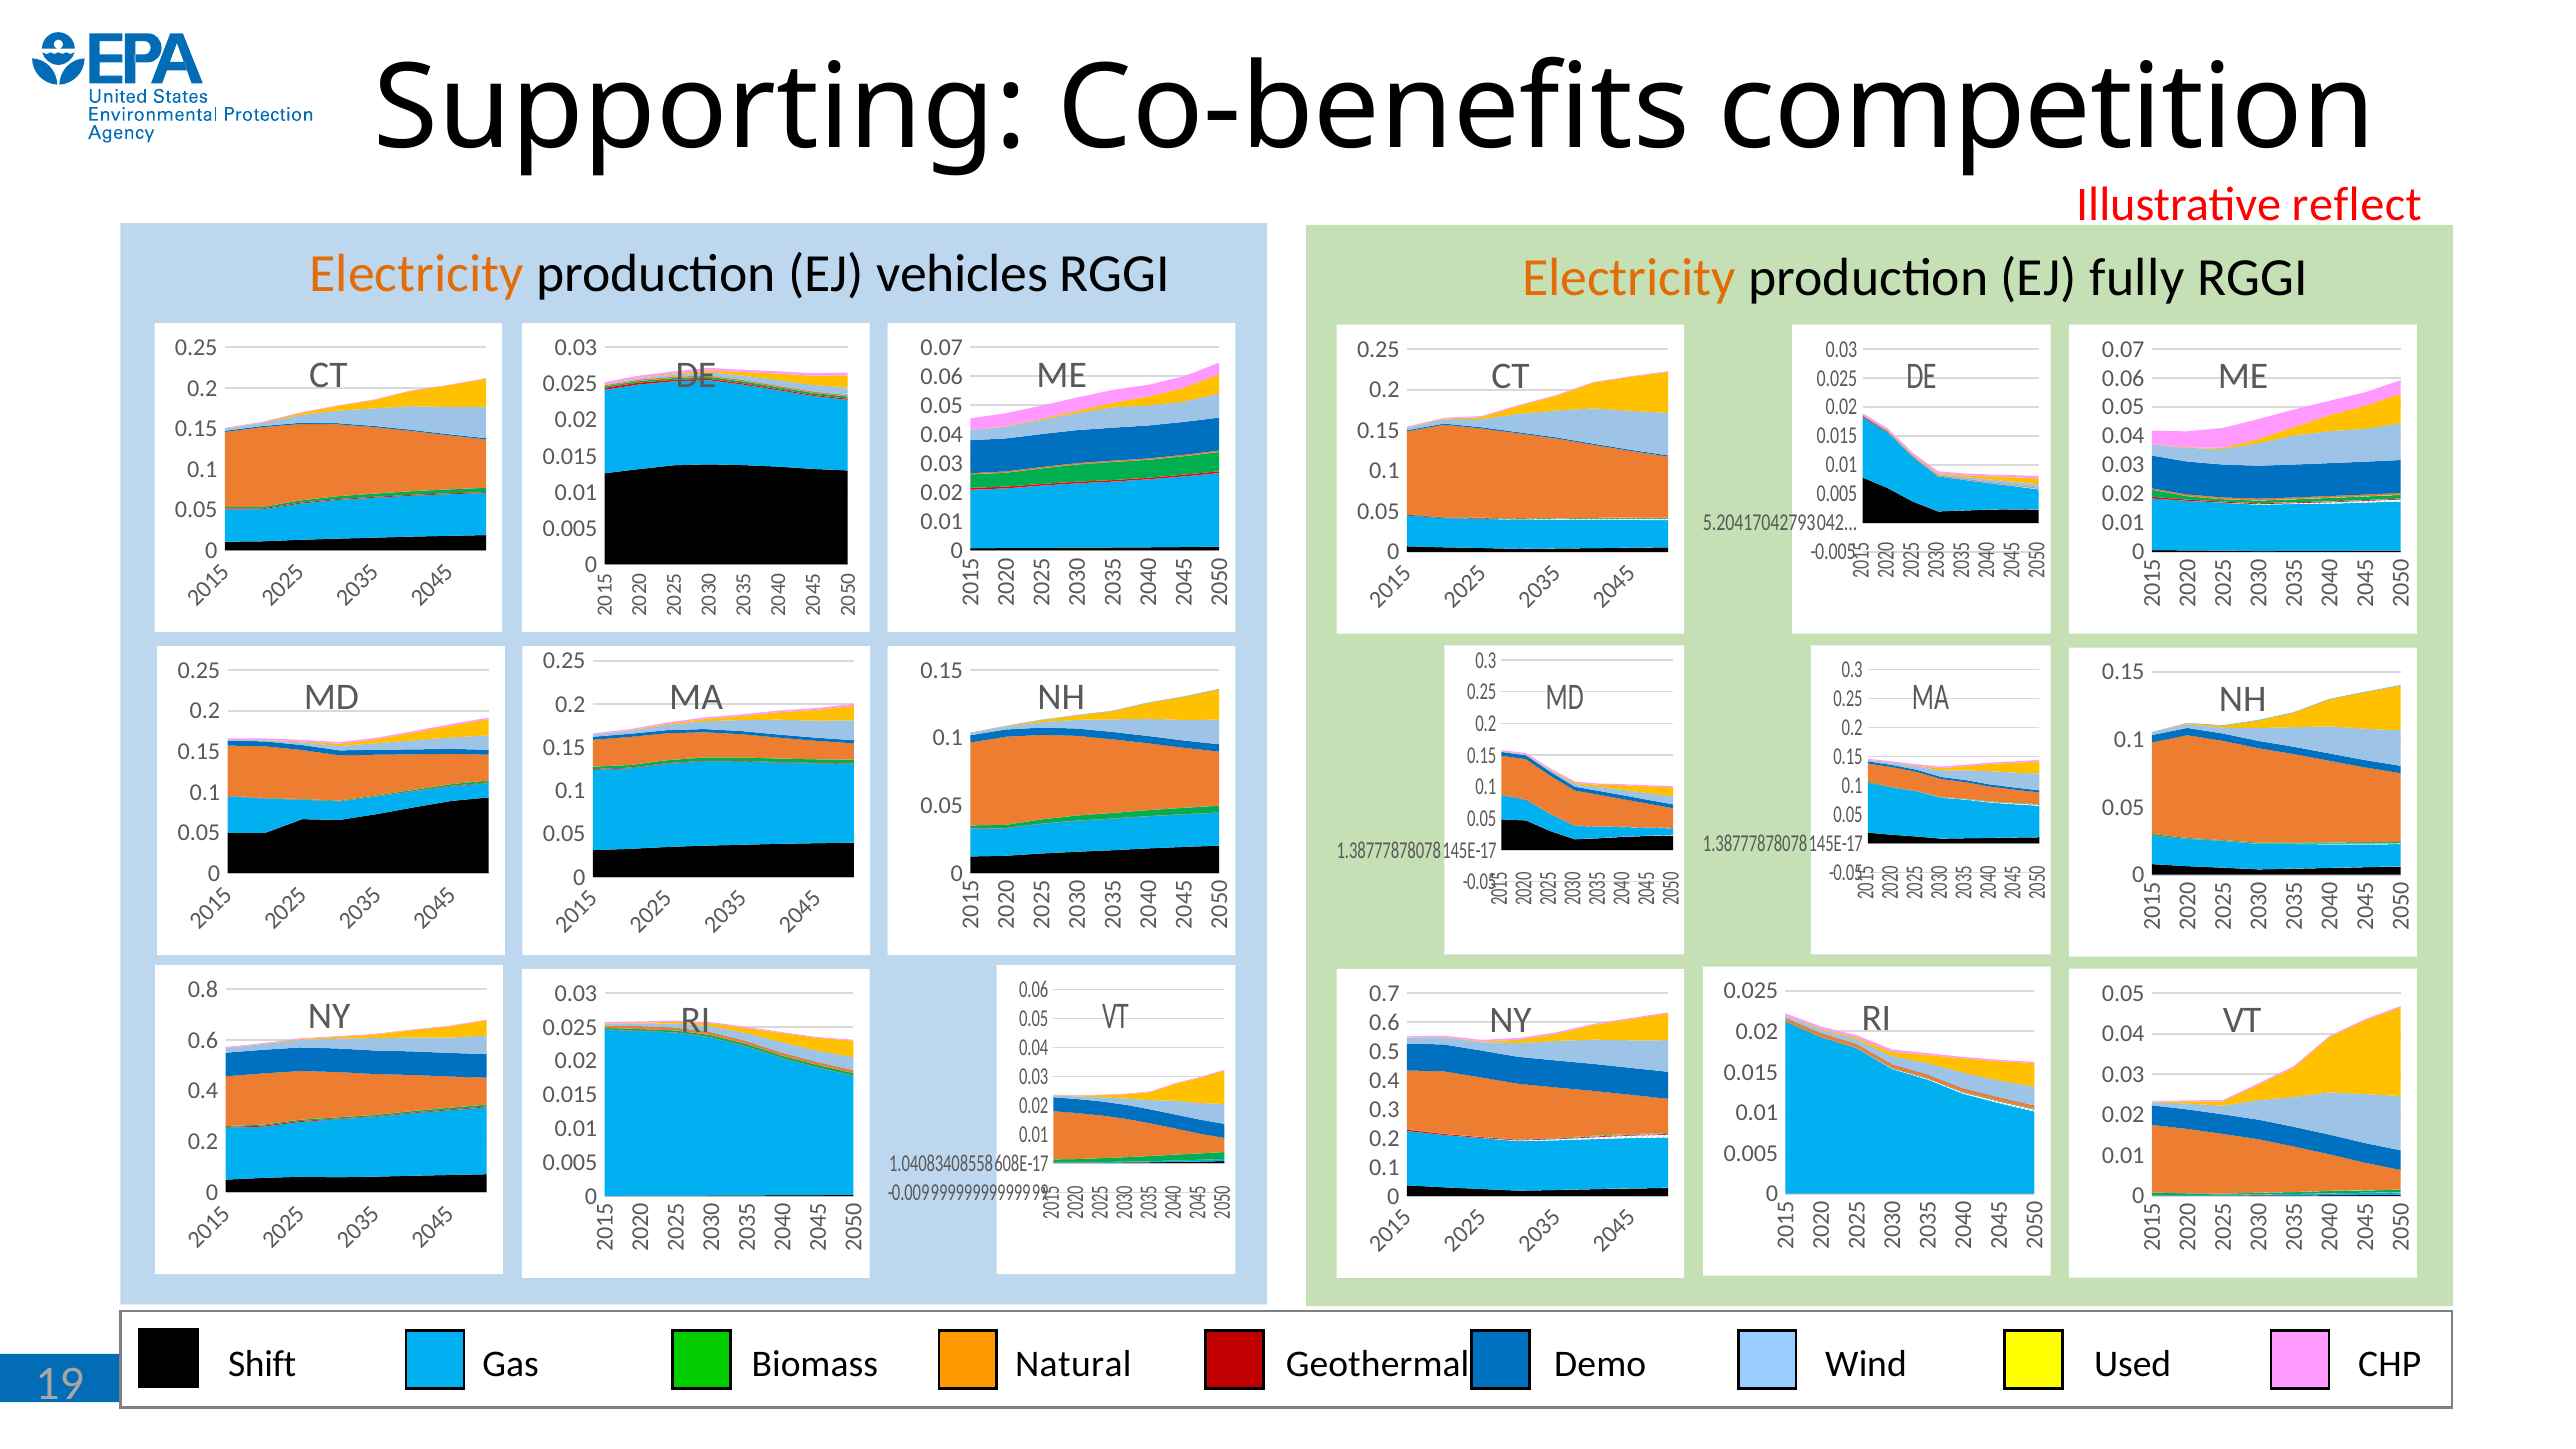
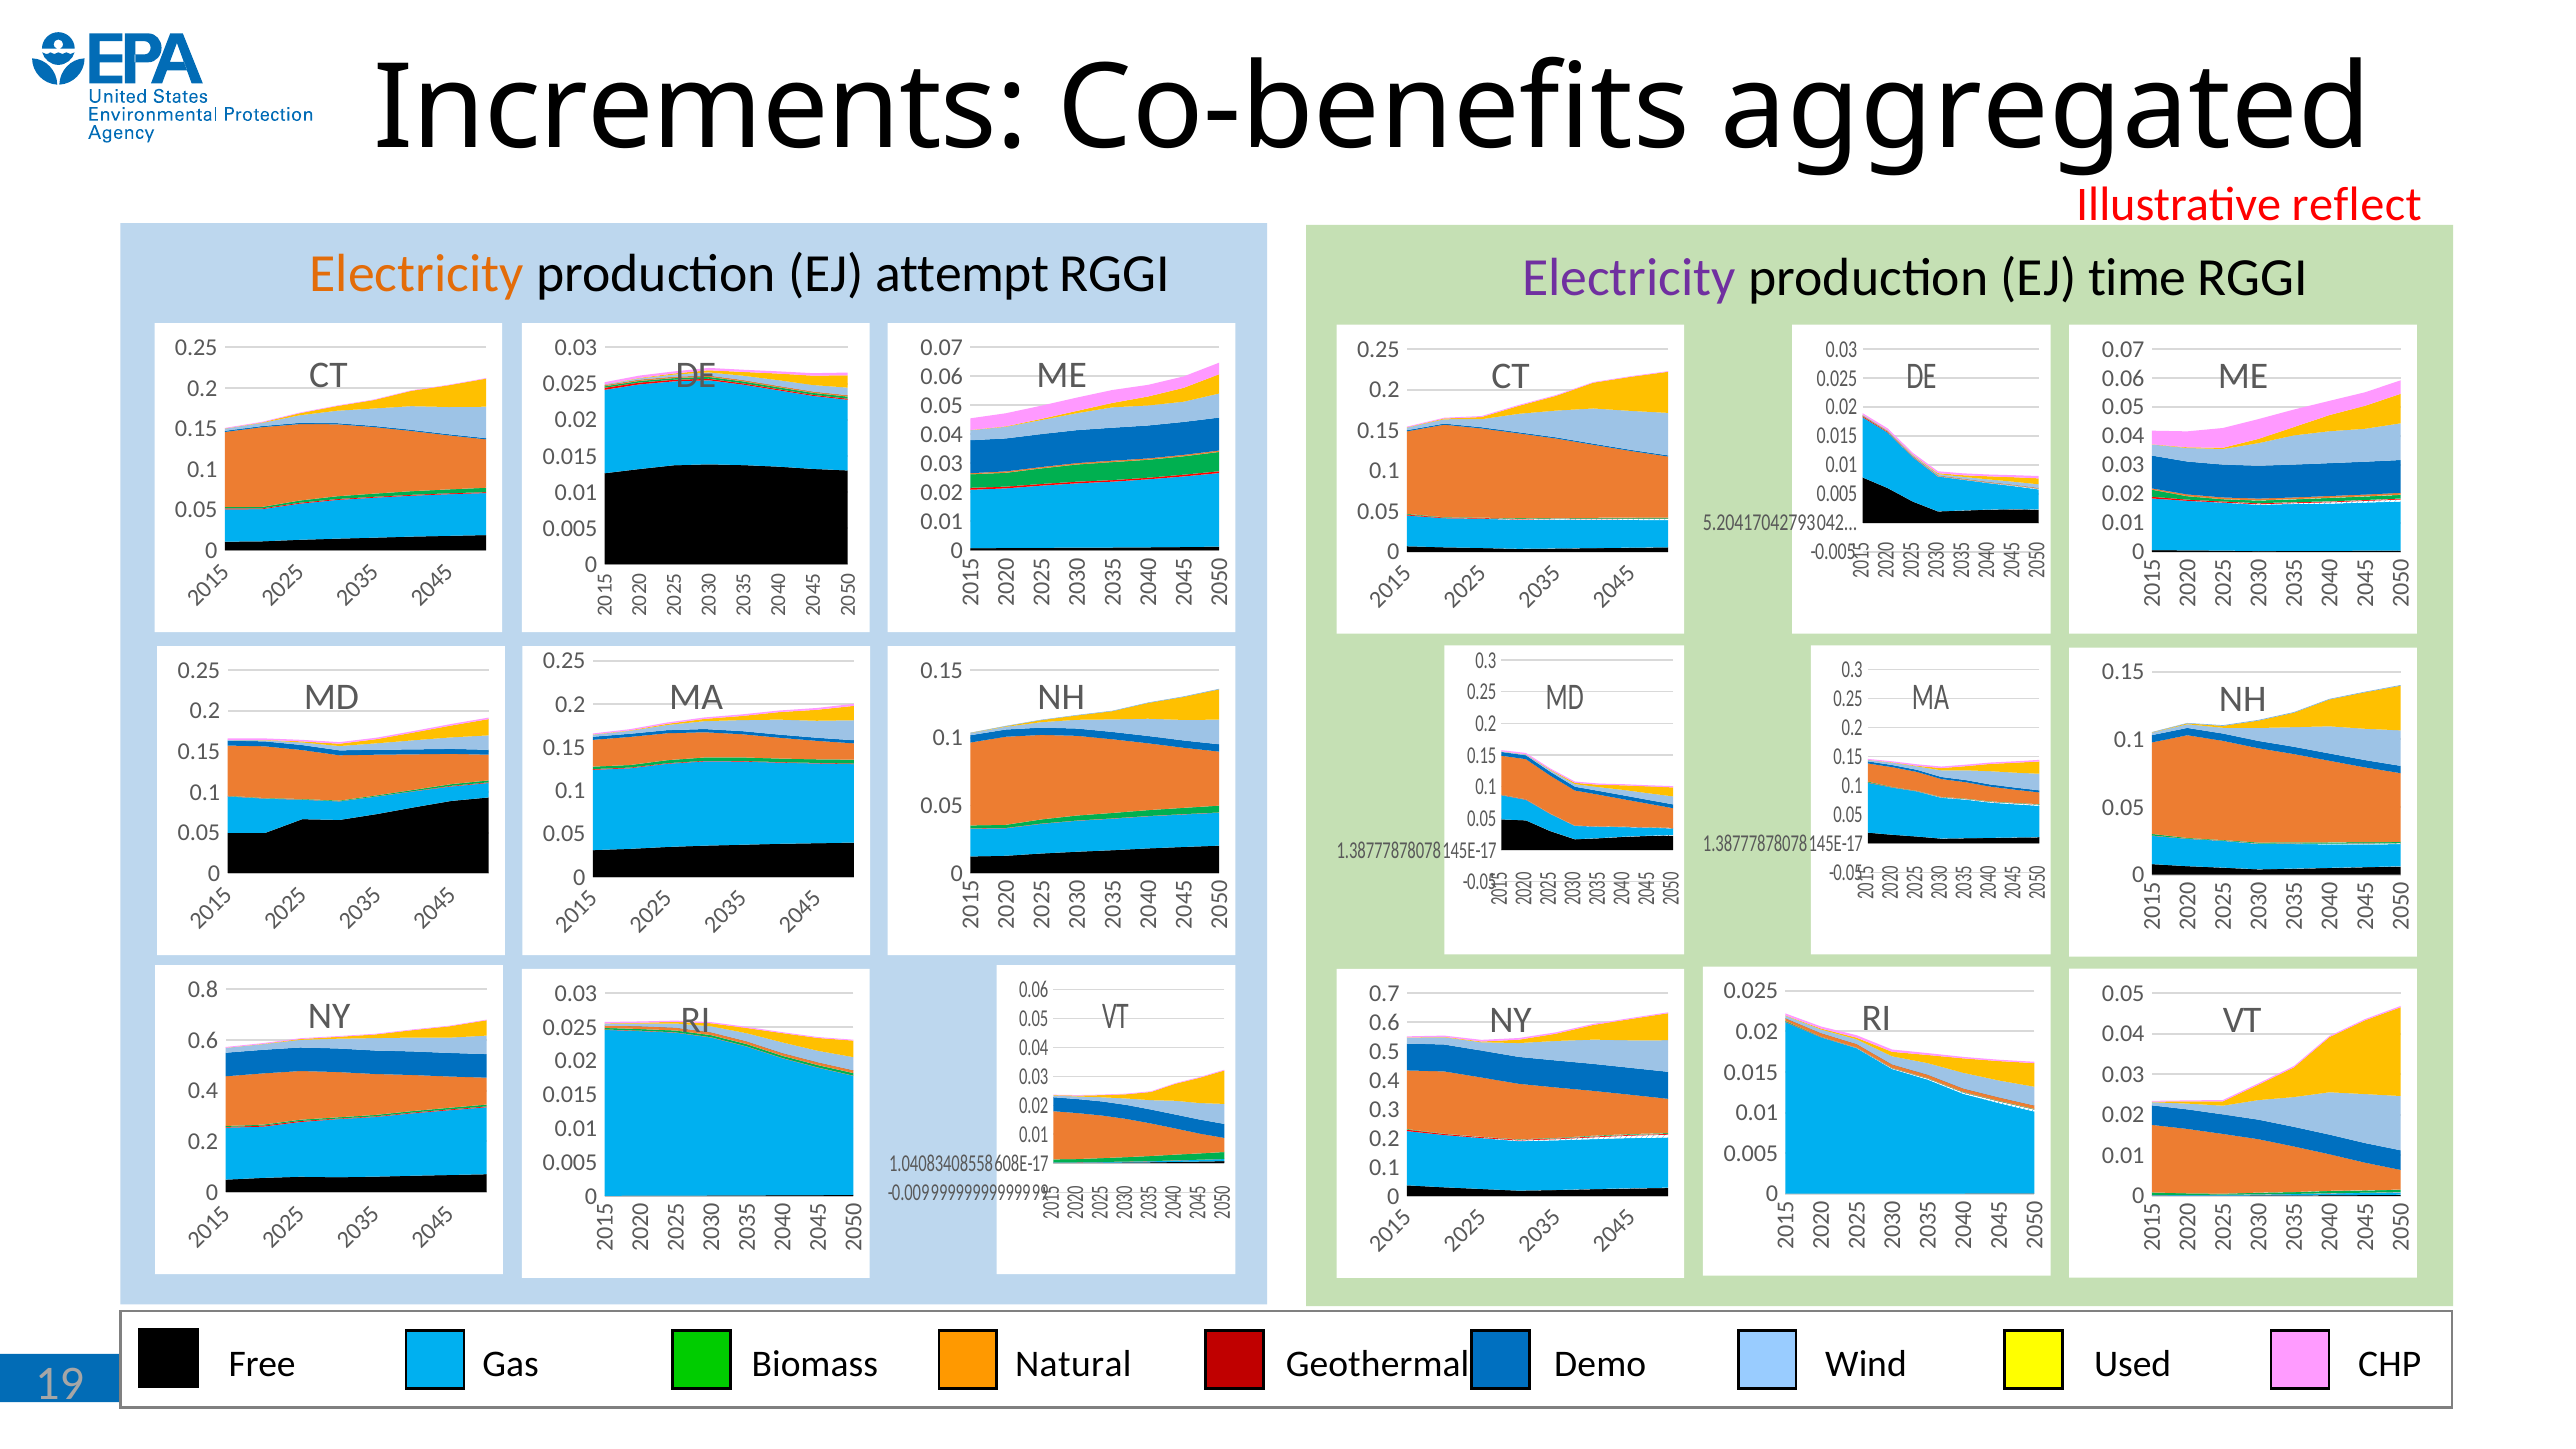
Supporting: Supporting -> Increments (701, 108)
competition: competition -> aggregated (2046, 108)
vehicles: vehicles -> attempt (962, 274)
Electricity colour: orange -> purple (1629, 278)
fully: fully -> time (2137, 278)
Shift: Shift -> Free (262, 1364)
